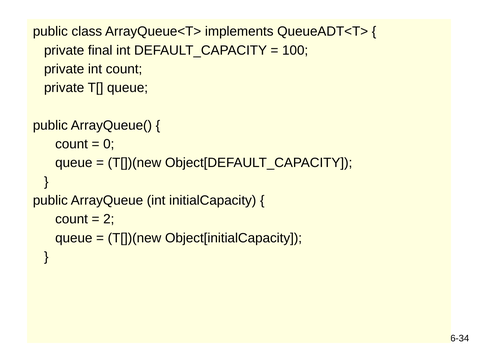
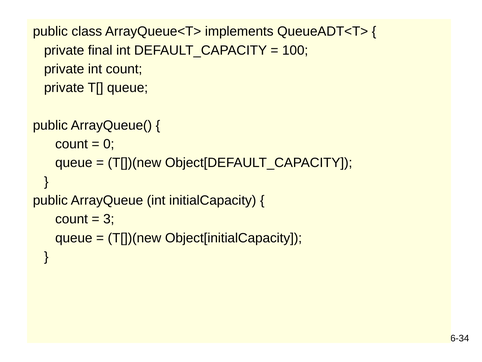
2: 2 -> 3 (109, 219)
